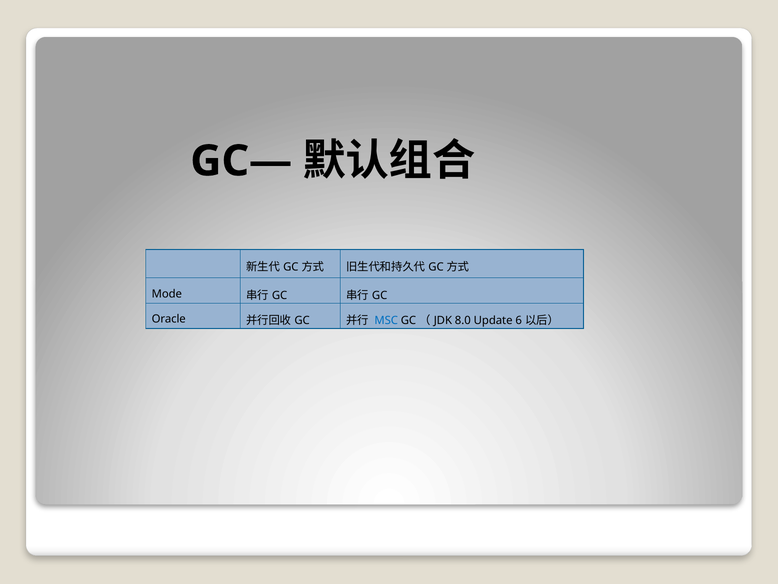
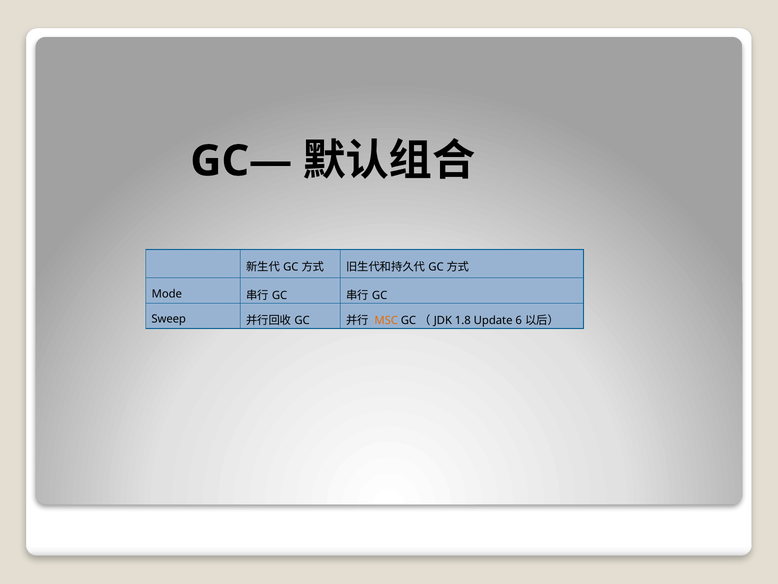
Oracle: Oracle -> Sweep (169, 319)
MSC colour: blue -> orange (386, 320)
8.0: 8.0 -> 1.8 (463, 320)
